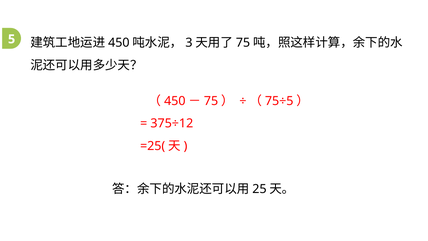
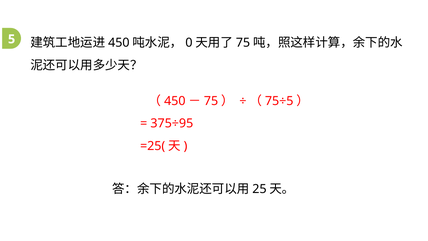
3: 3 -> 0 (189, 43)
375÷12: 375÷12 -> 375÷95 (172, 123)
